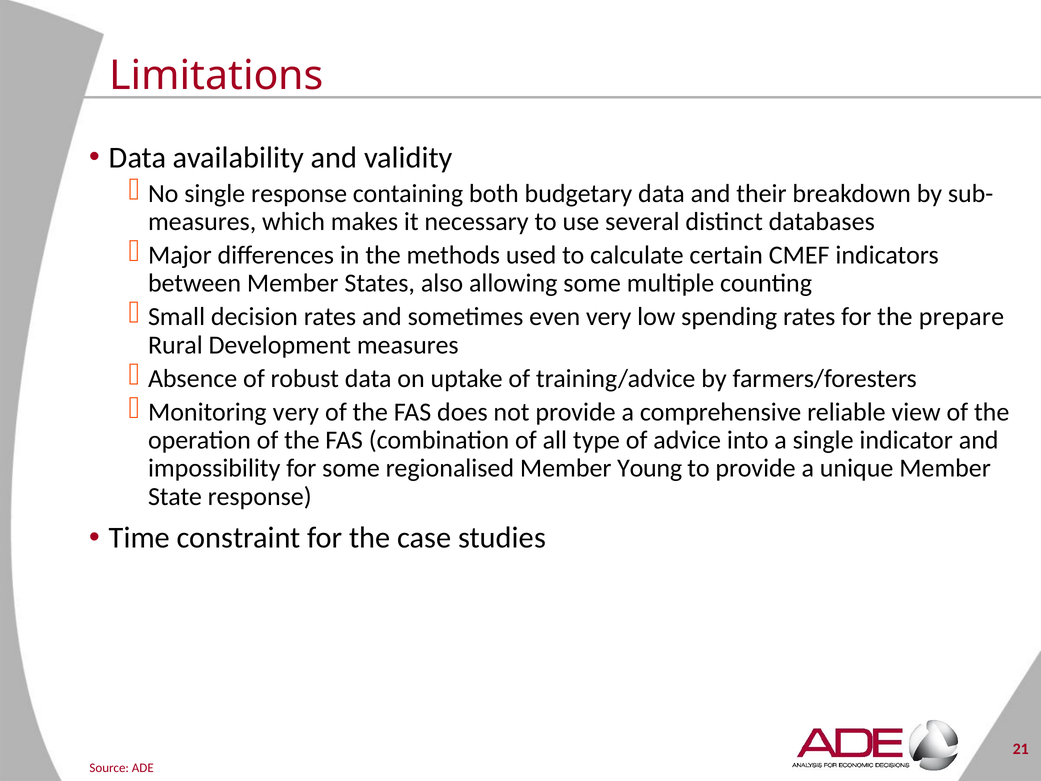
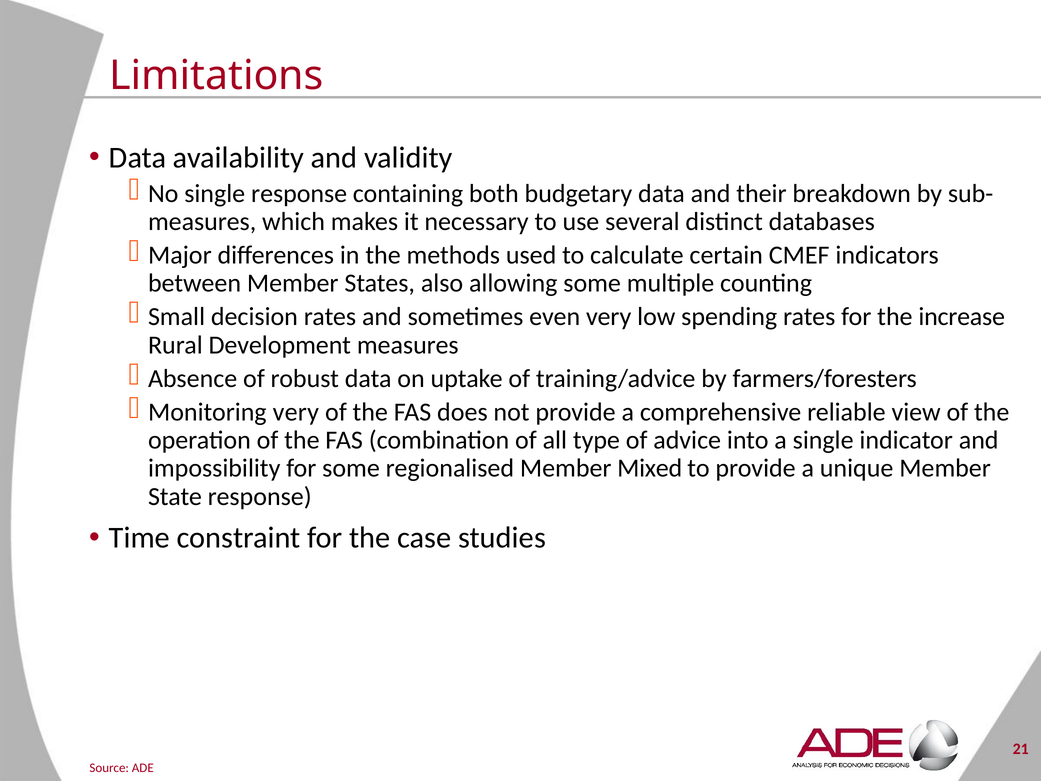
prepare: prepare -> increase (962, 317)
Young: Young -> Mixed (650, 468)
